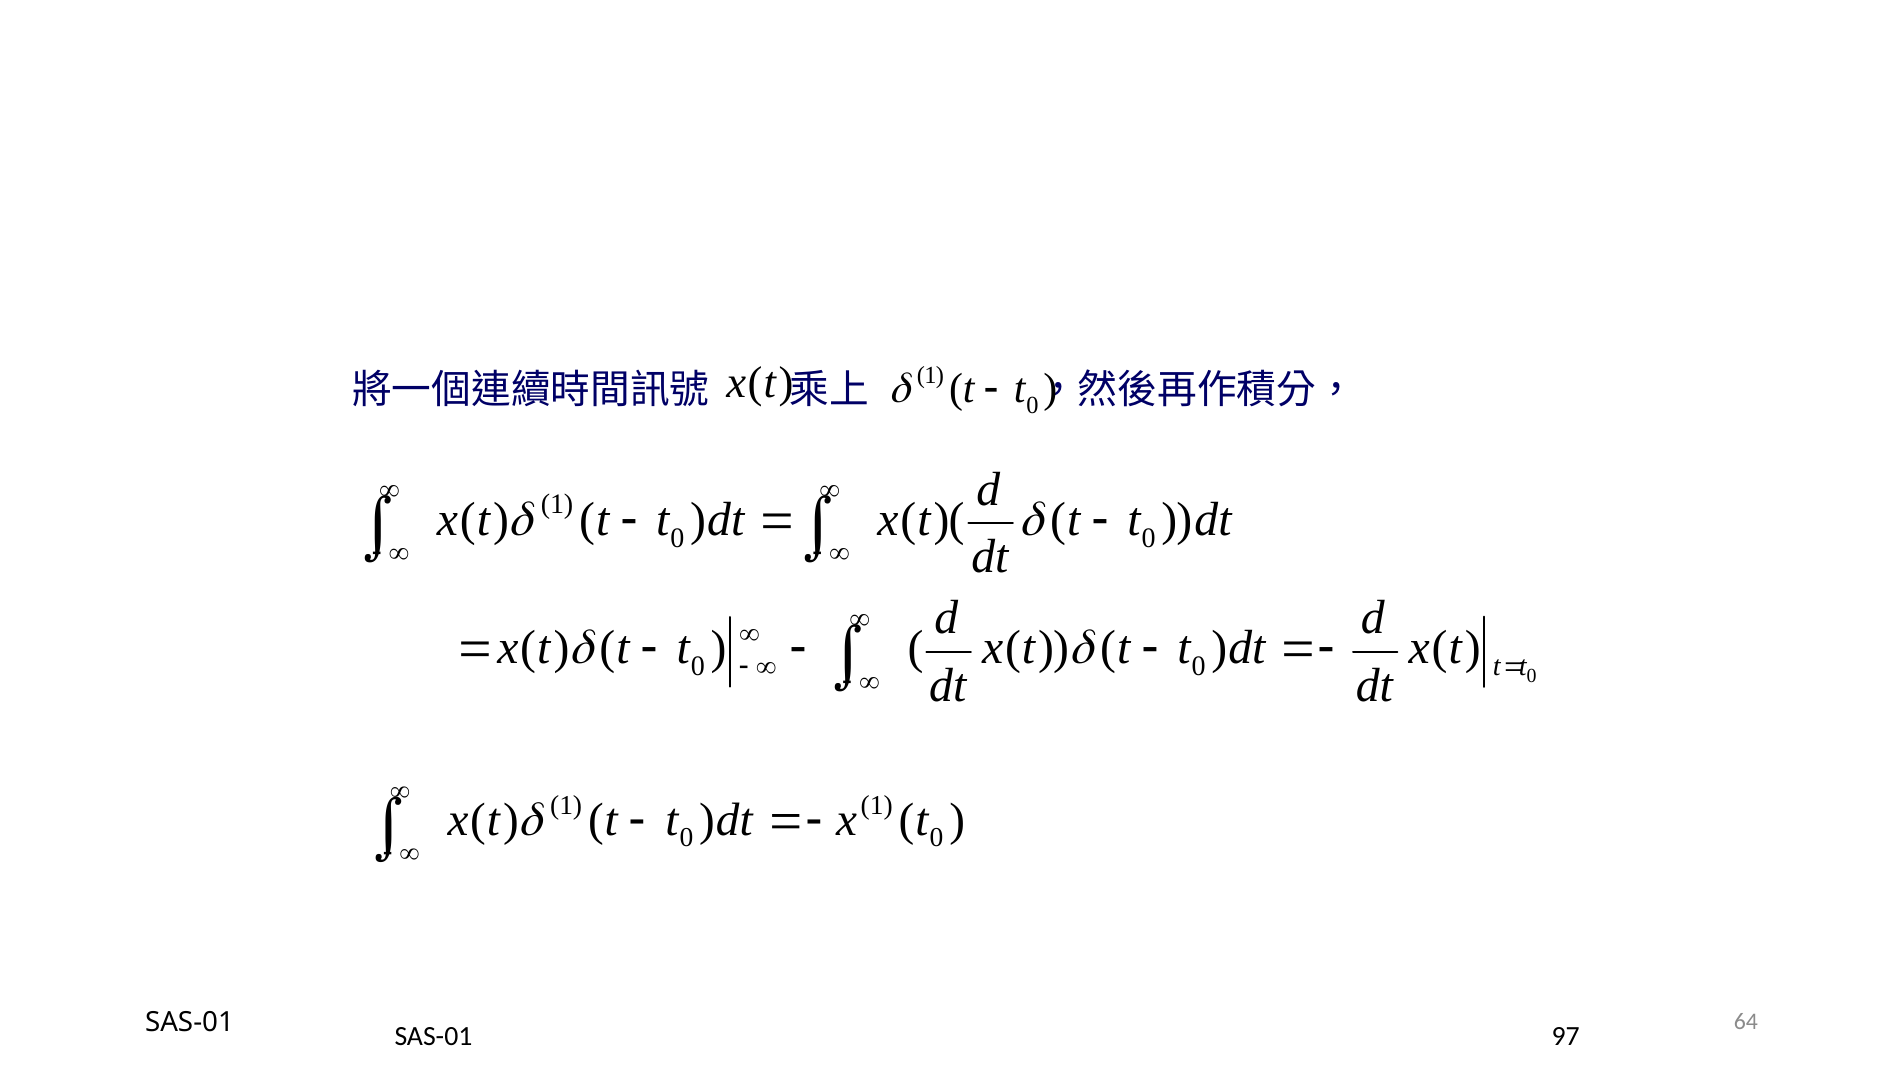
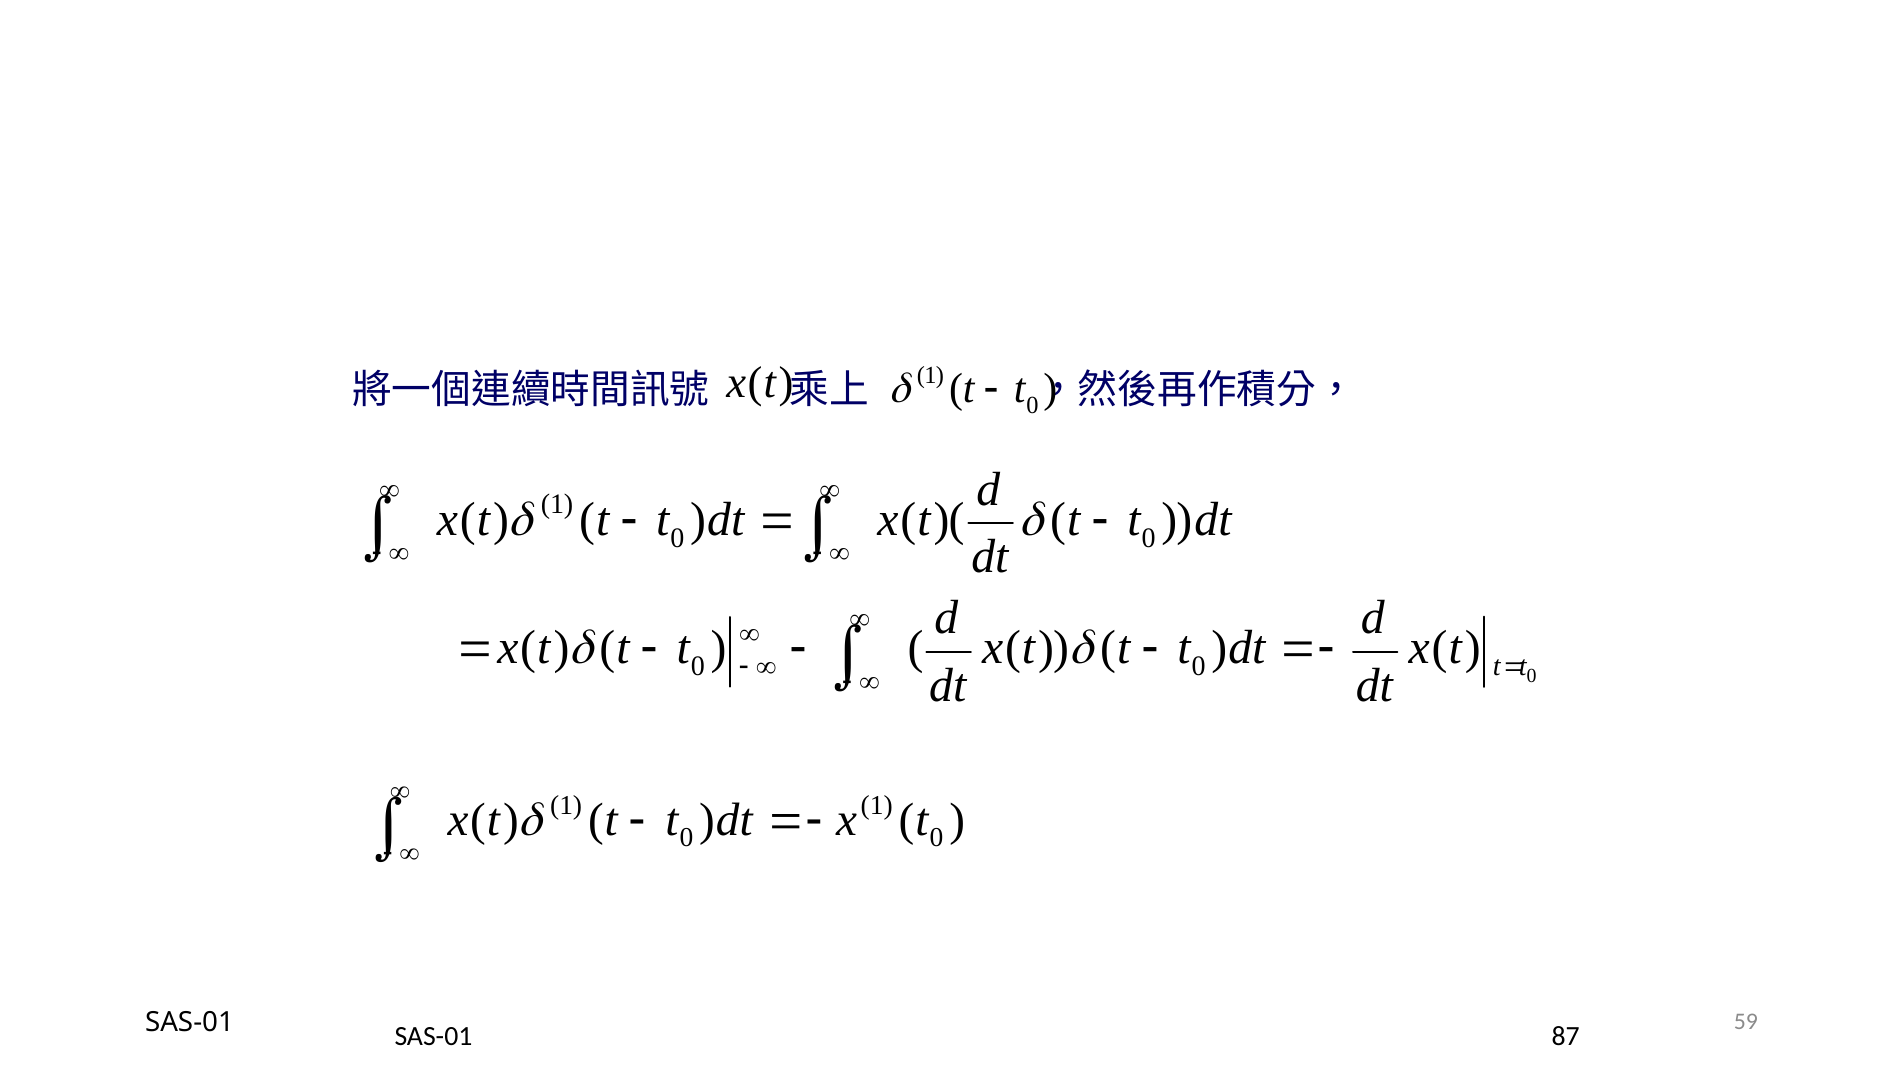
64: 64 -> 59 (1746, 1022)
97: 97 -> 87 (1566, 1036)
